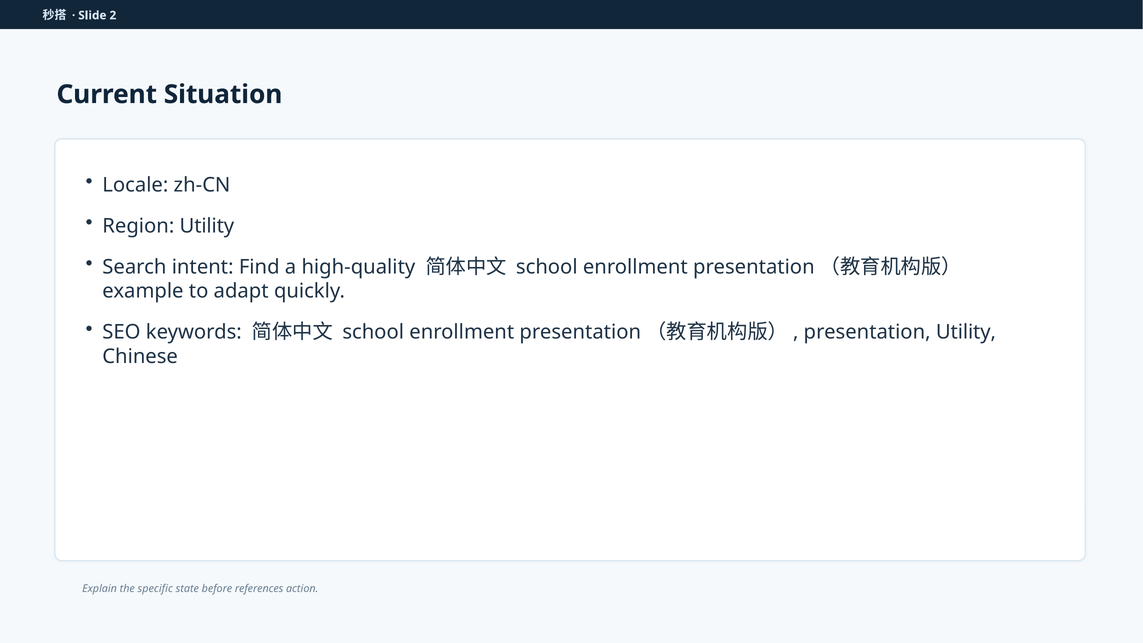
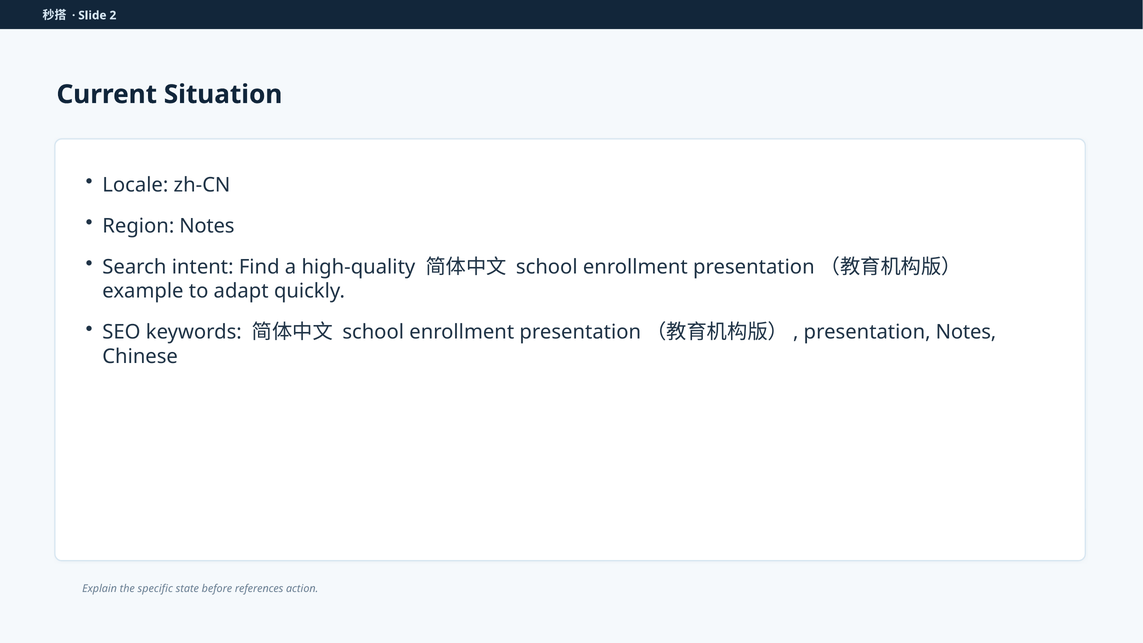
Region Utility: Utility -> Notes (207, 226)
presentation Utility: Utility -> Notes (966, 332)
